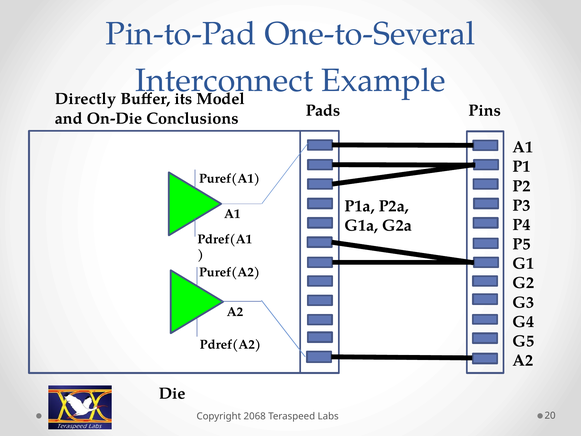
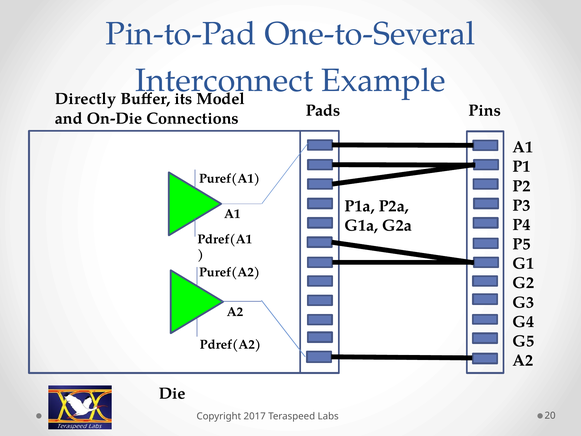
Conclusions: Conclusions -> Connections (193, 118)
2068: 2068 -> 2017 (255, 416)
